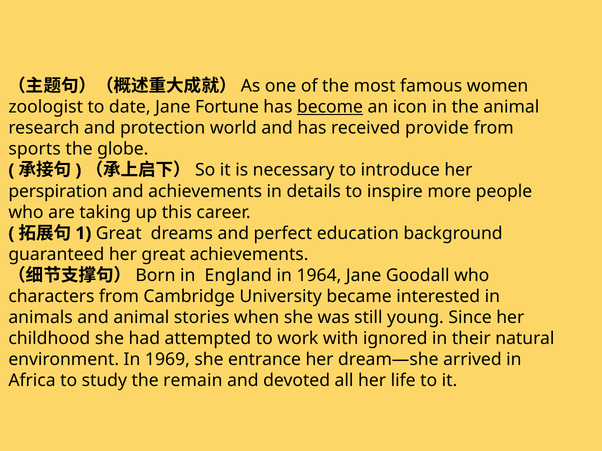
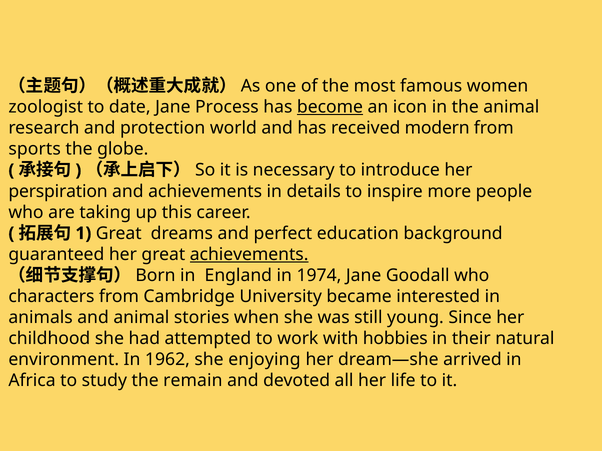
Fortune: Fortune -> Process (227, 107)
provide: provide -> modern (437, 128)
achievements underline: none -> present (249, 255)
1964: 1964 -> 1974 (319, 276)
ignored: ignored -> hobbies (395, 339)
1969: 1969 -> 1962 (167, 360)
entrance: entrance -> enjoying (264, 360)
